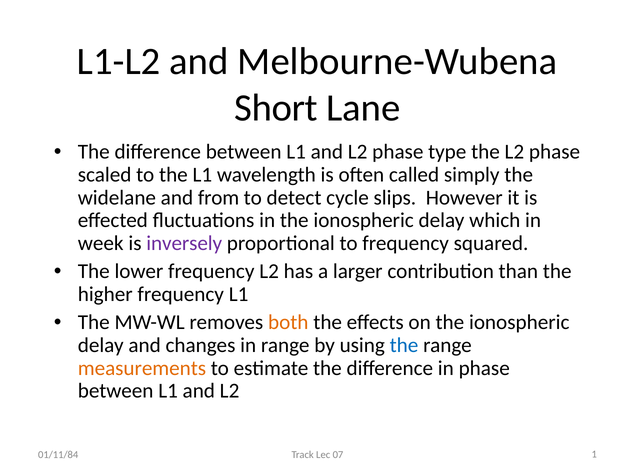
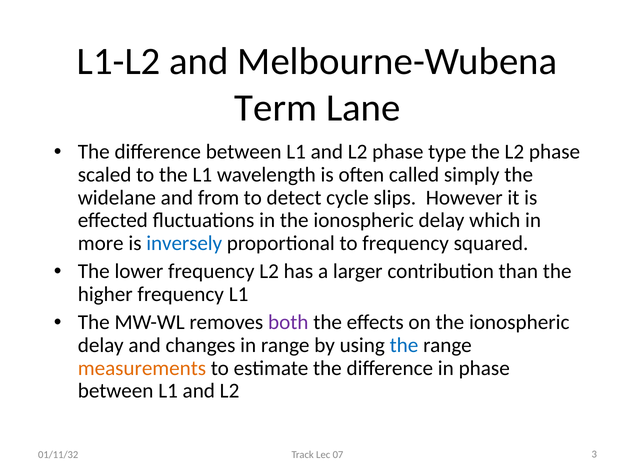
Short: Short -> Term (276, 108)
week: week -> more (101, 243)
inversely colour: purple -> blue (184, 243)
both colour: orange -> purple (288, 323)
01/11/84: 01/11/84 -> 01/11/32 (58, 455)
1: 1 -> 3 (594, 455)
